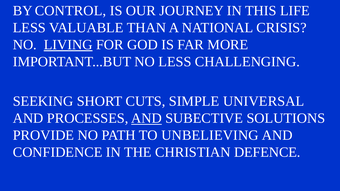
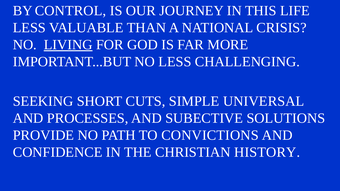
AND underline: present -> none (146, 118)
UNBELIEVING: UNBELIEVING -> CONVICTIONS (210, 135)
DEFENCE: DEFENCE -> HISTORY (267, 152)
